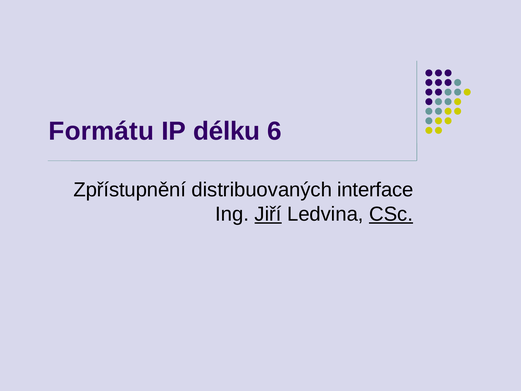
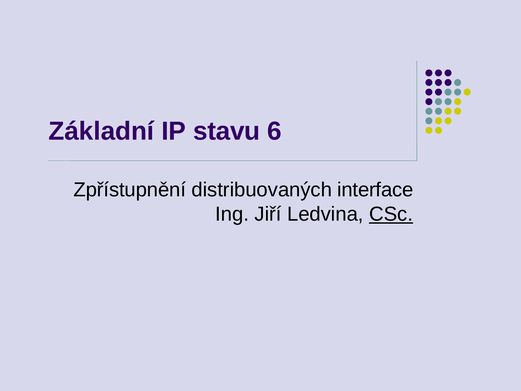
Formátu: Formátu -> Základní (101, 131)
délku: délku -> stavu (227, 131)
Jiří underline: present -> none (268, 214)
